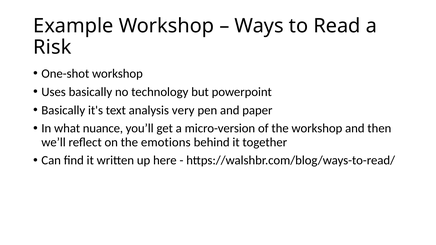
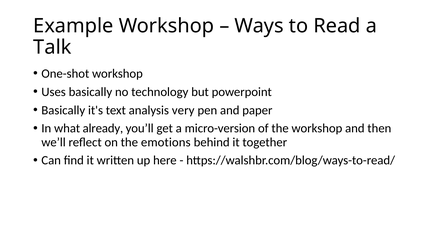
Risk: Risk -> Talk (52, 47)
nuance: nuance -> already (103, 129)
